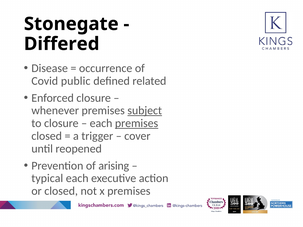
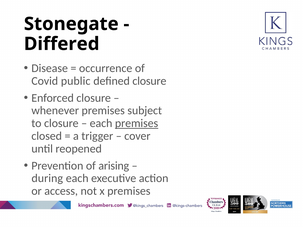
defined related: related -> closure (149, 81)
subject underline: present -> none (145, 111)
typical: typical -> during (47, 179)
or closed: closed -> access (61, 191)
